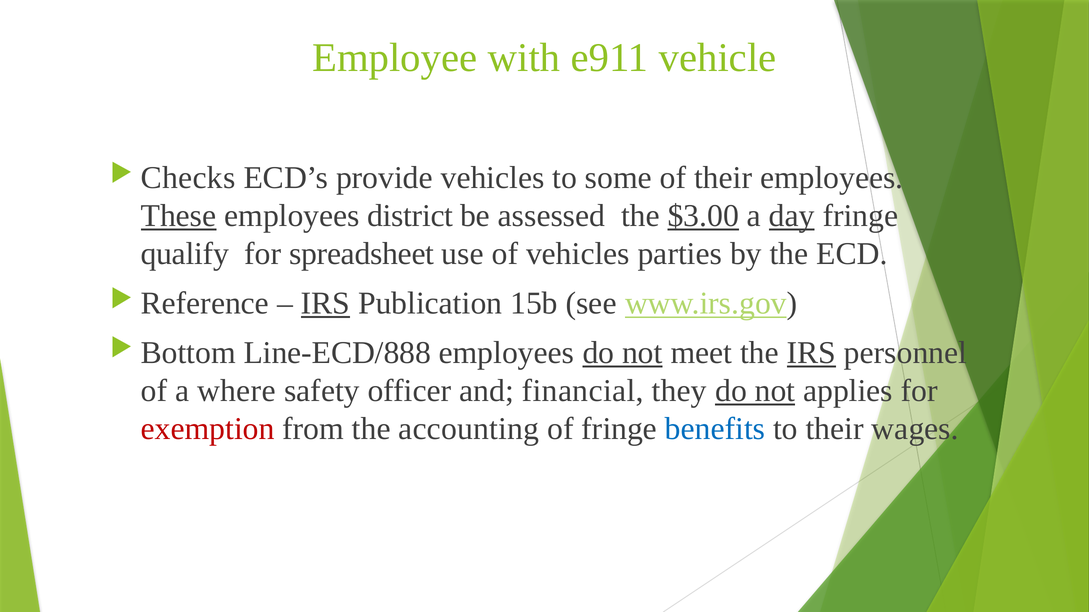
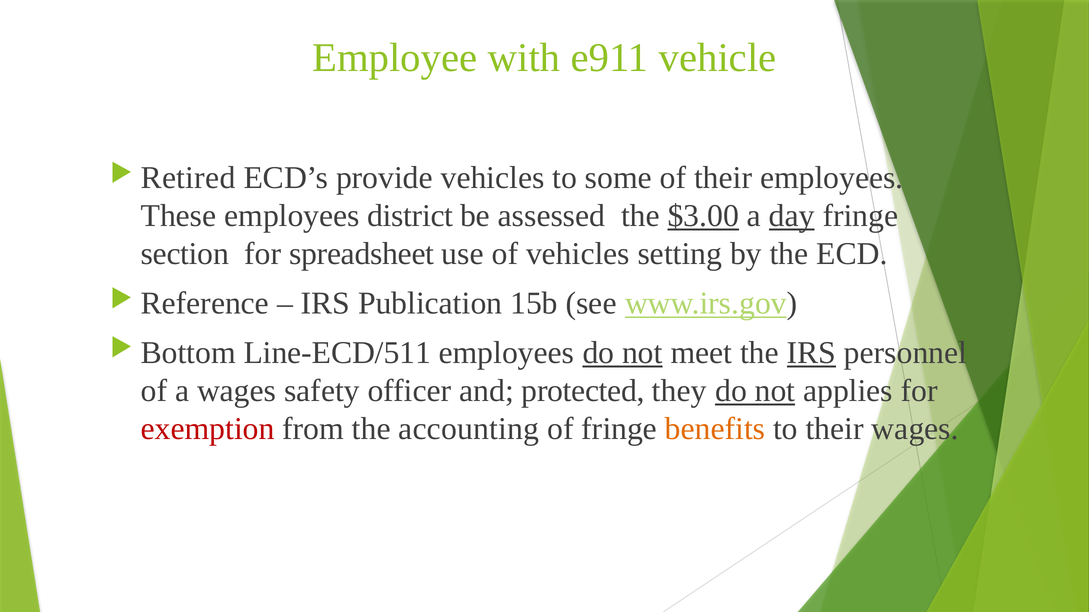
Checks: Checks -> Retired (188, 178)
These underline: present -> none (179, 216)
qualify: qualify -> section (185, 254)
parties: parties -> setting (680, 254)
IRS underline: present -> none (325, 304)
Line-ECD/888: Line-ECD/888 -> Line-ECD/511 (337, 353)
a where: where -> wages (237, 391)
financial: financial -> protected (583, 391)
benefits colour: blue -> orange (715, 429)
